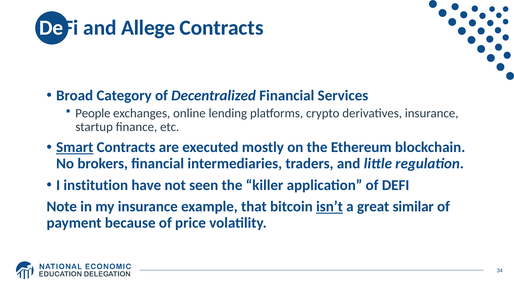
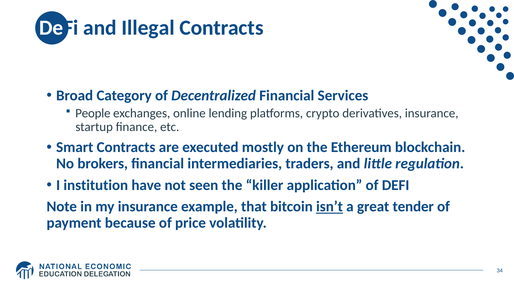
Allege: Allege -> Illegal (148, 28)
Smart underline: present -> none (75, 147)
similar: similar -> tender (413, 207)
